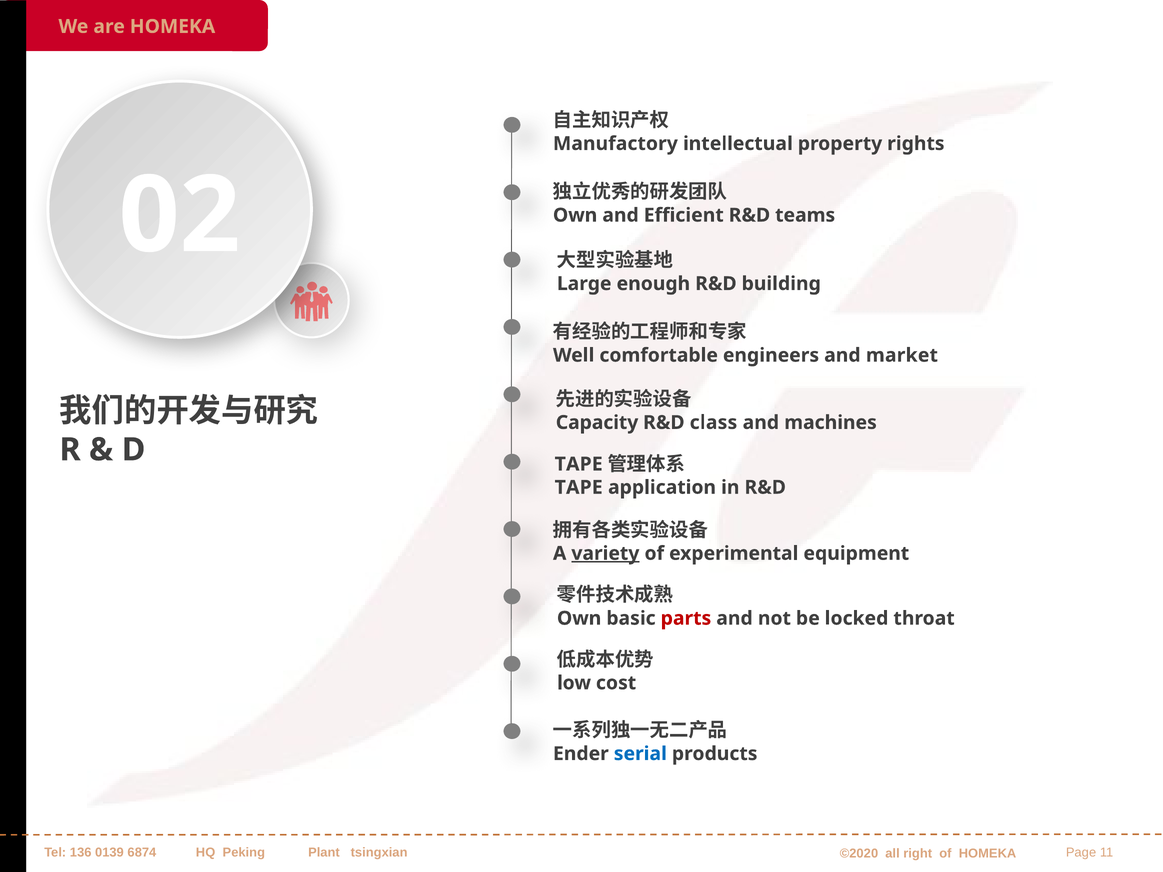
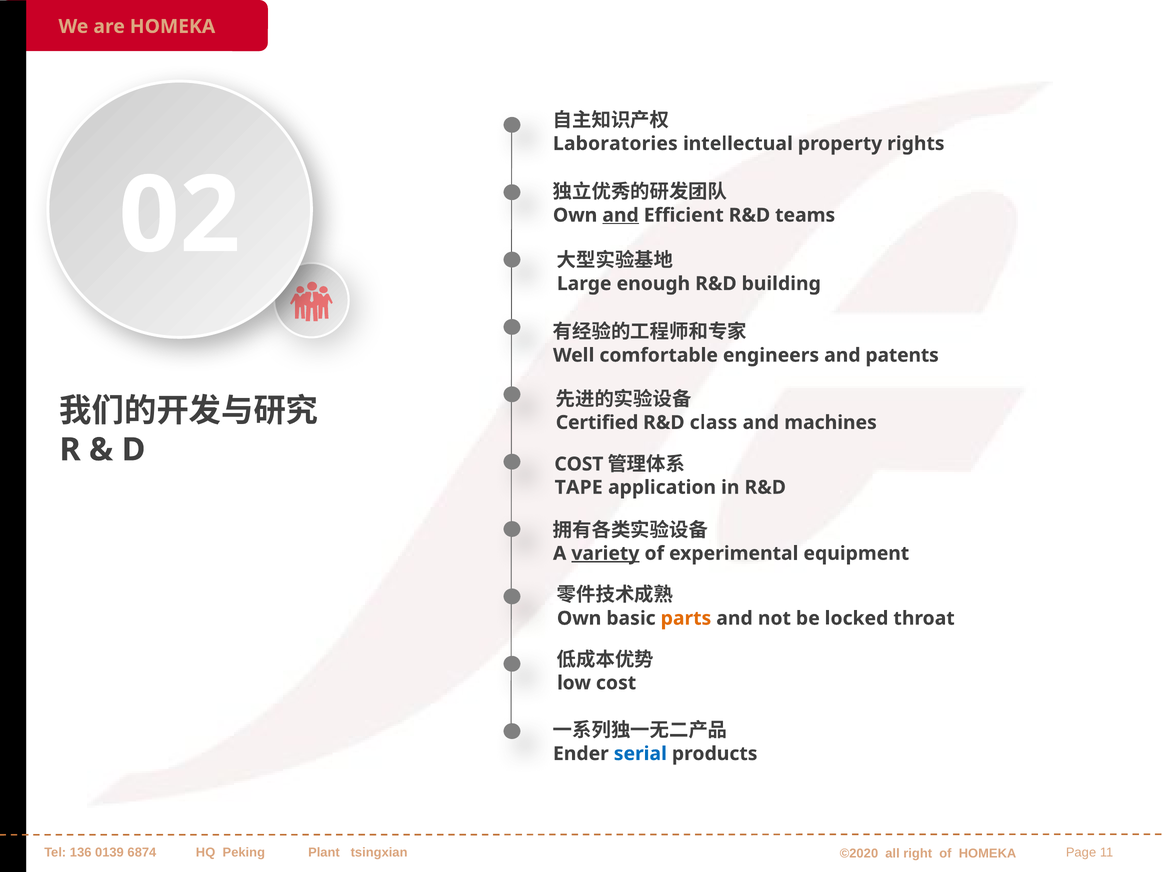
Manufactory: Manufactory -> Laboratories (615, 144)
and underline: none -> present (621, 215)
market: market -> patents (902, 355)
Capacity: Capacity -> Certified (597, 423)
TAPE: TAPE -> COST (579, 464)
parts colour: red -> orange (686, 619)
